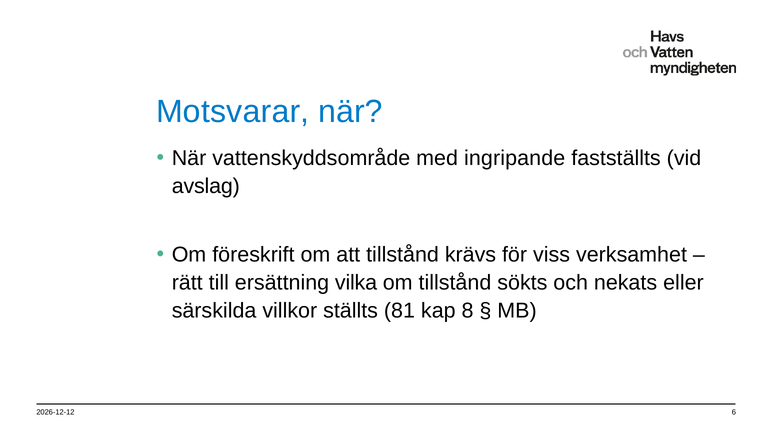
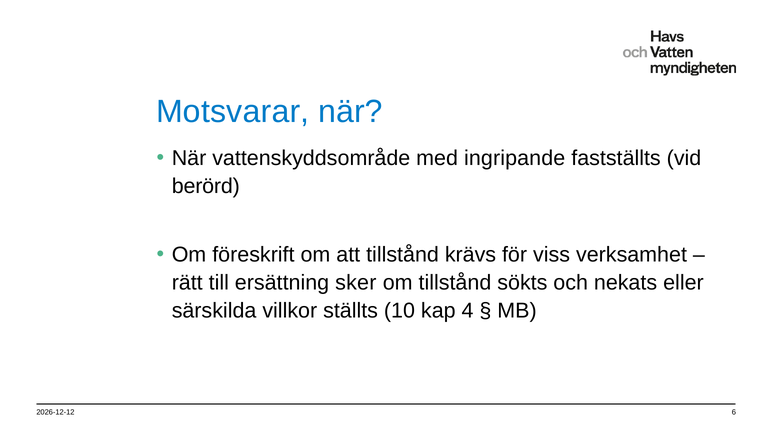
avslag: avslag -> berörd (206, 186)
vilka: vilka -> sker (356, 283)
81: 81 -> 10 (399, 311)
8: 8 -> 4 (468, 311)
